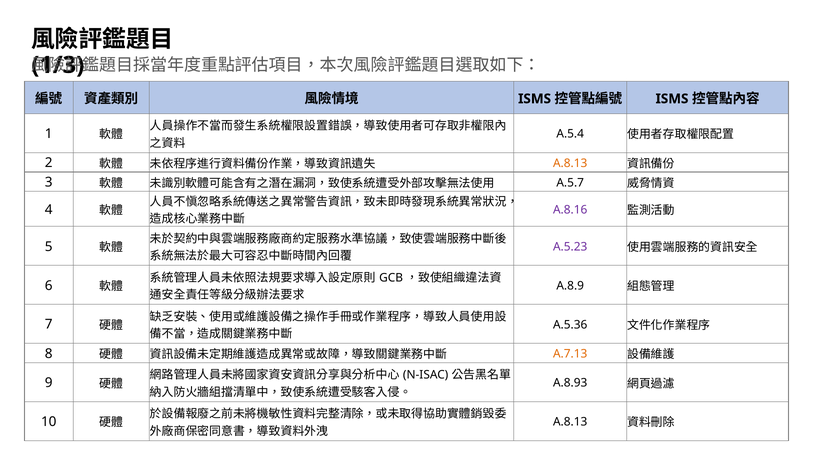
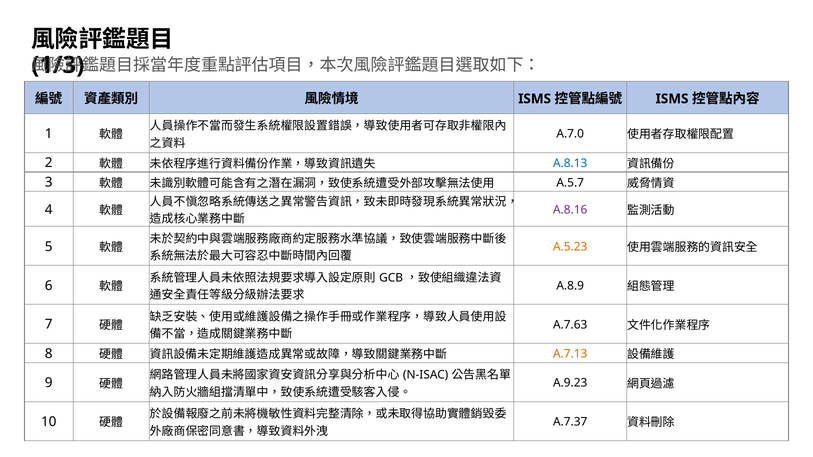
A.5.4: A.5.4 -> A.7.0 (570, 134)
A.8.13 colour: orange -> blue (570, 163)
A.5.23 colour: purple -> orange (570, 247)
A.5.36: A.5.36 -> A.7.63 (570, 325)
A.8.93: A.8.93 -> A.9.23 (570, 383)
A.8.13: A.8.13 -> A.7.37 (570, 422)
